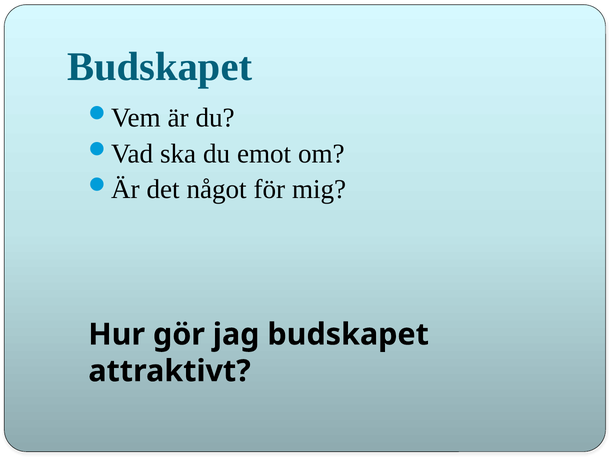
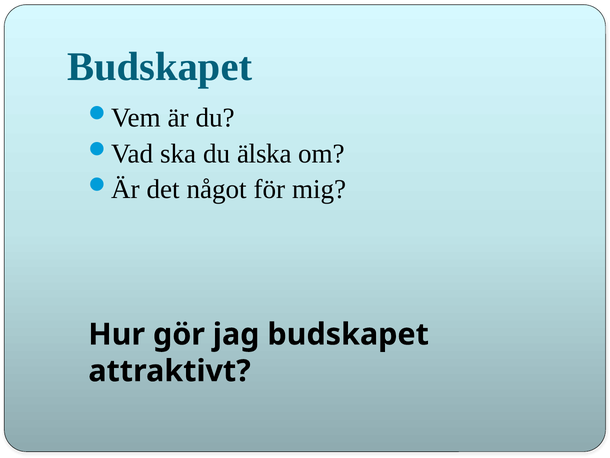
emot: emot -> älska (264, 153)
